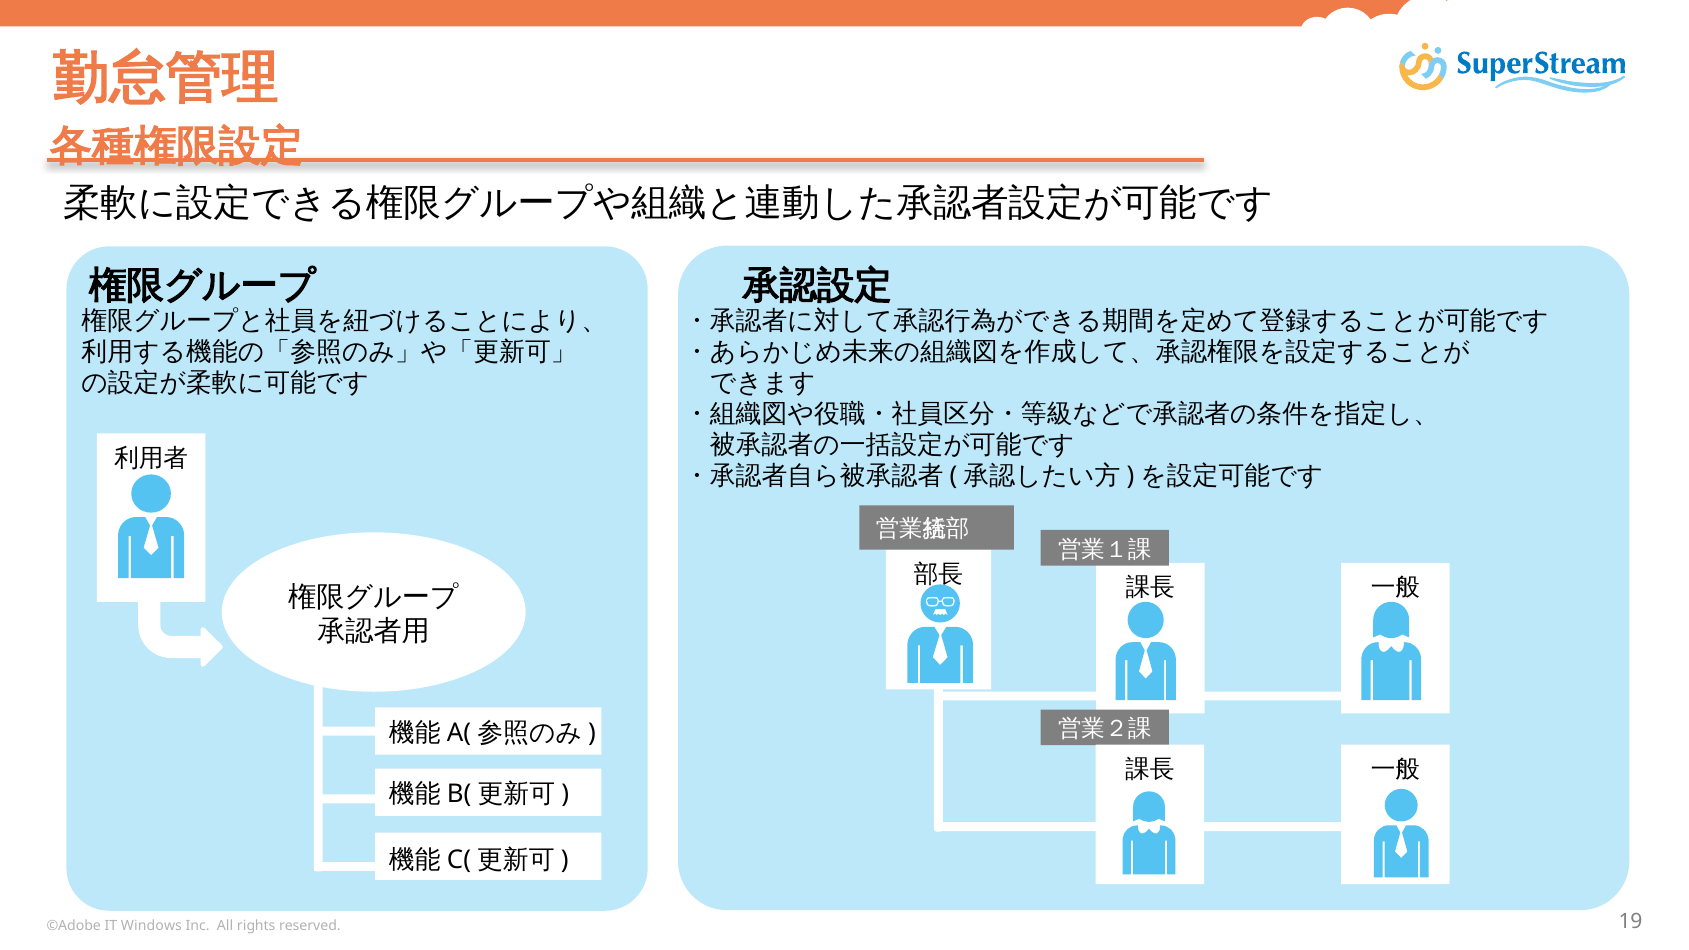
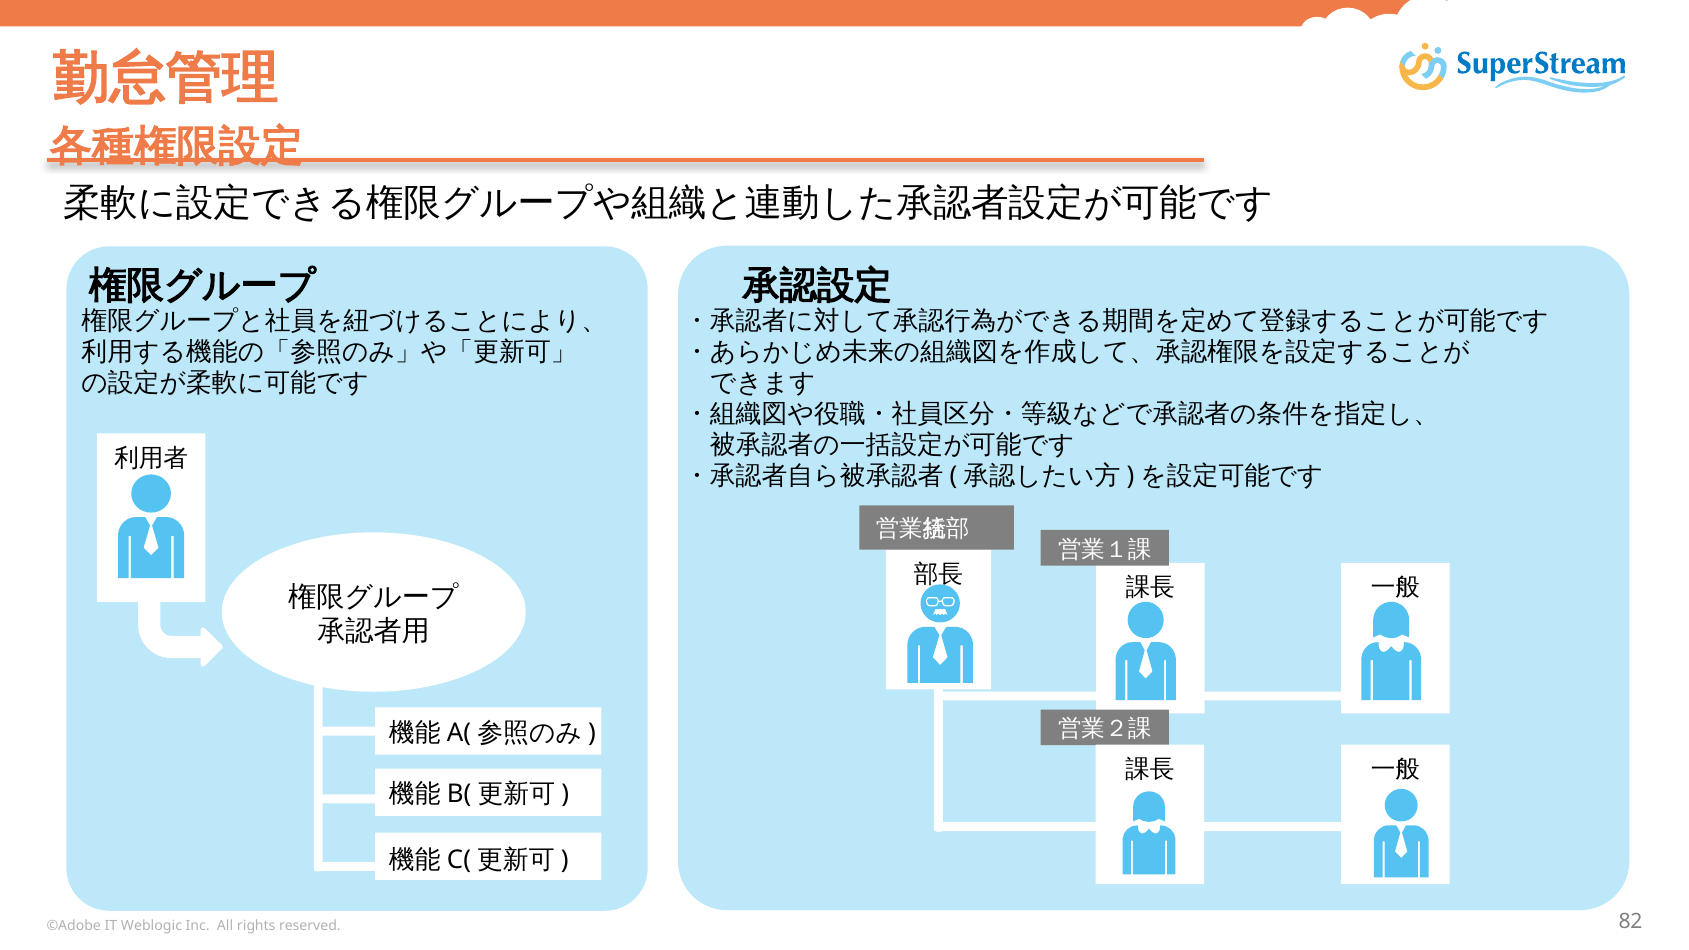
Windows: Windows -> Weblogic (151, 926)
19: 19 -> 82 (1631, 921)
